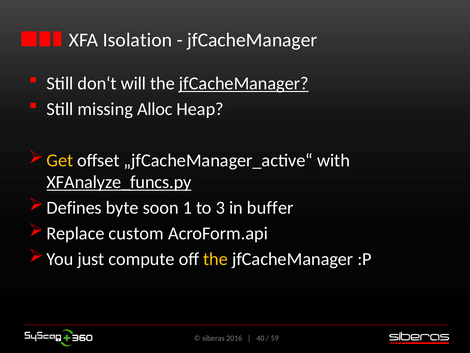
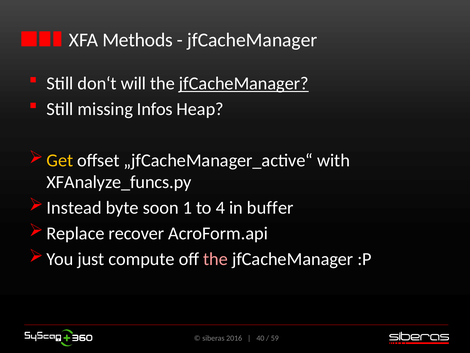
Isolation: Isolation -> Methods (138, 40)
Alloc: Alloc -> Infos (155, 109)
XFAnalyze_funcs.py underline: present -> none (119, 182)
Defines: Defines -> Instead (74, 208)
3: 3 -> 4 (220, 208)
custom: custom -> recover (136, 233)
the colour: yellow -> pink (216, 259)
